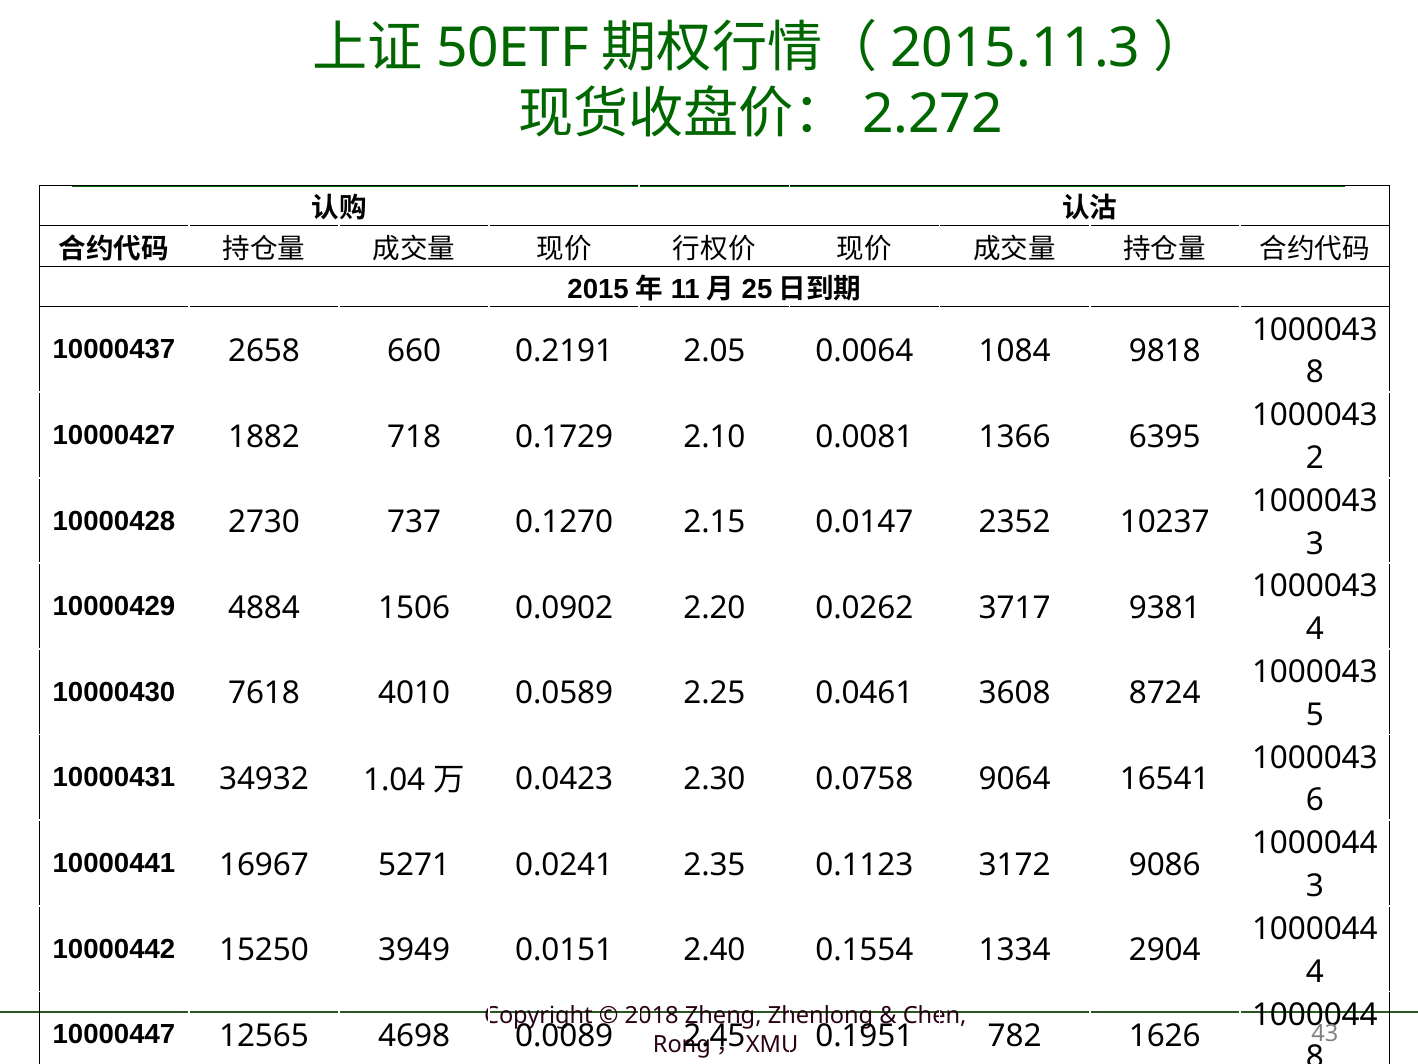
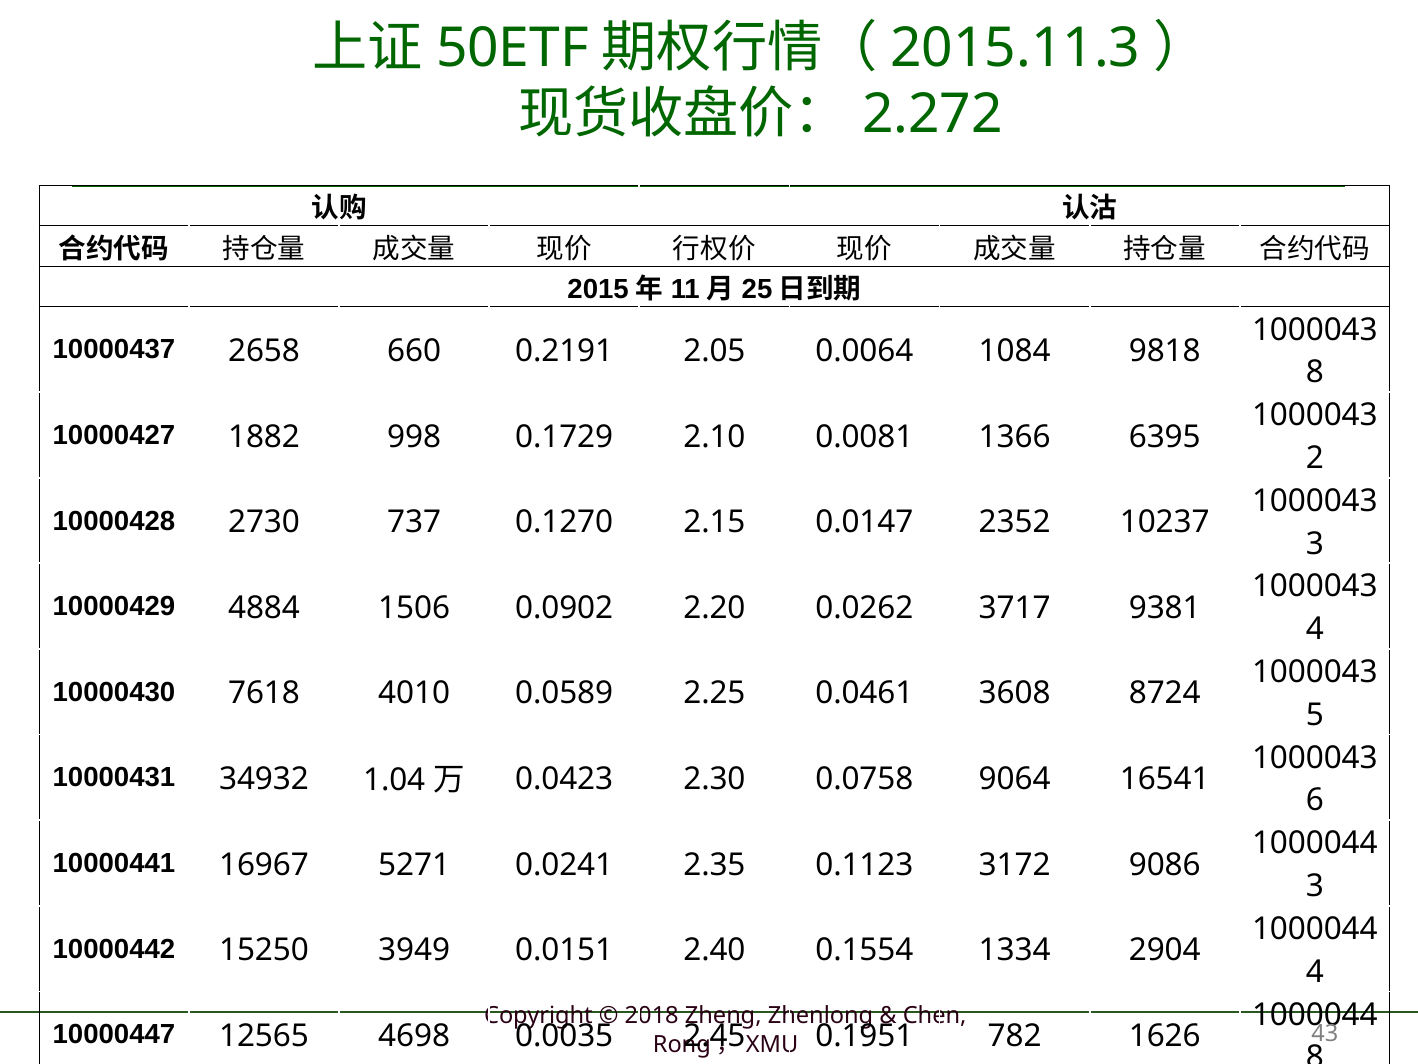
718: 718 -> 998 (414, 436)
0.0089: 0.0089 -> 0.0035 (564, 1036)
